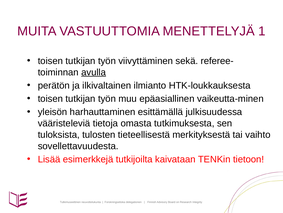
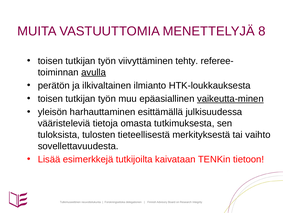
1: 1 -> 8 (262, 31)
sekä: sekä -> tehty (187, 61)
vaikeutta-minen underline: none -> present (230, 98)
